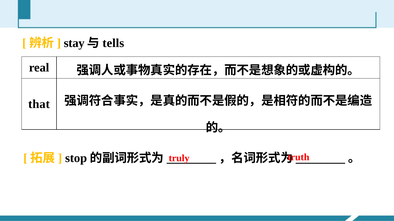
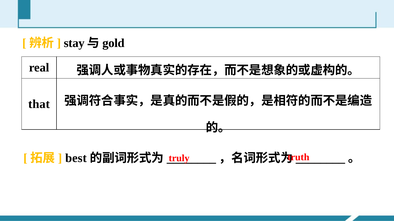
tells: tells -> gold (113, 43)
stop: stop -> best (76, 159)
